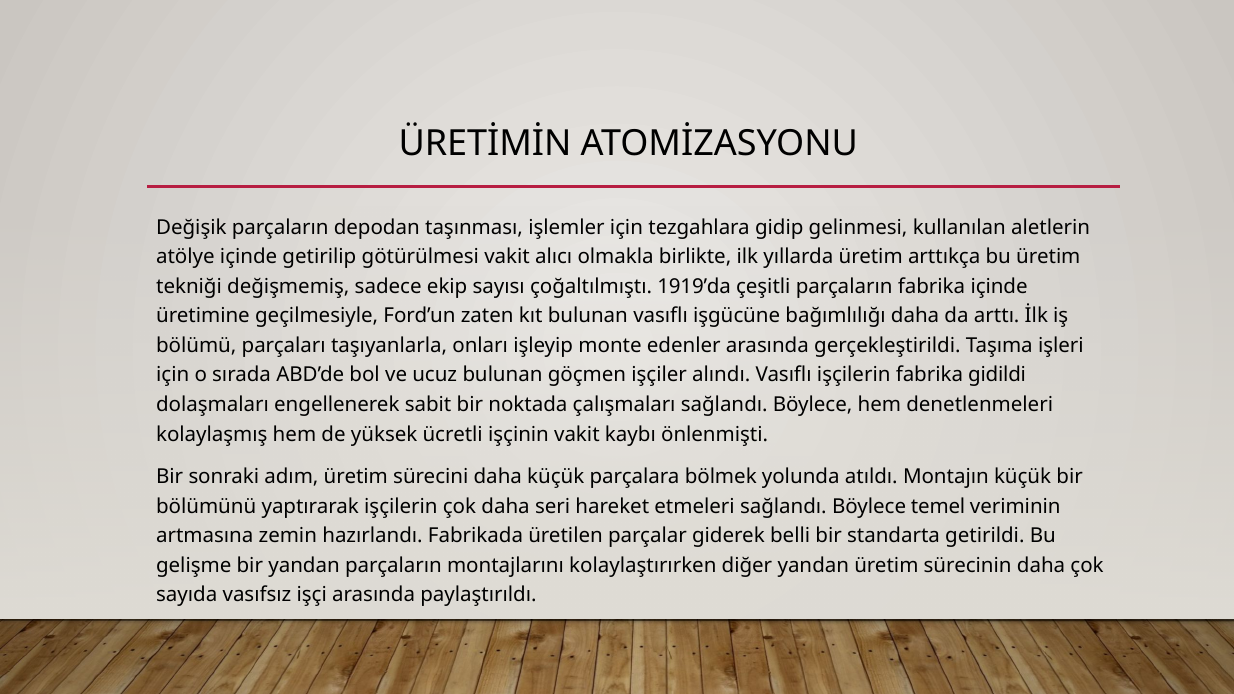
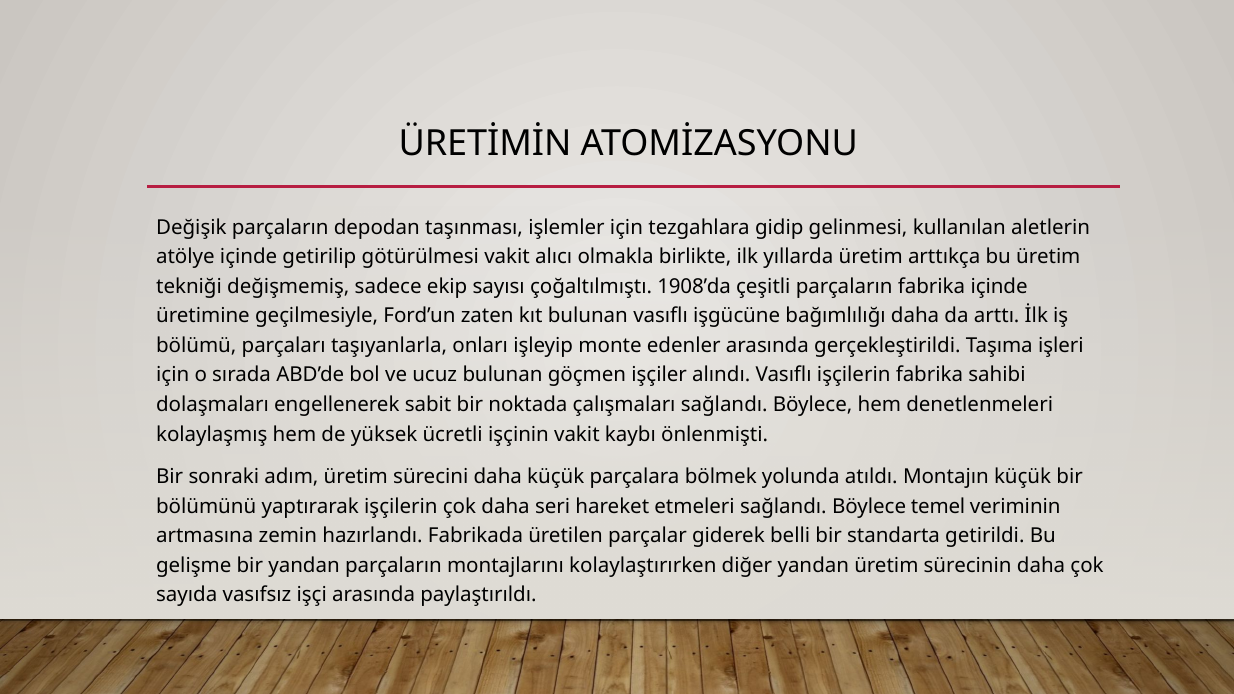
1919’da: 1919’da -> 1908’da (694, 286)
gidildi: gidildi -> sahibi (997, 375)
